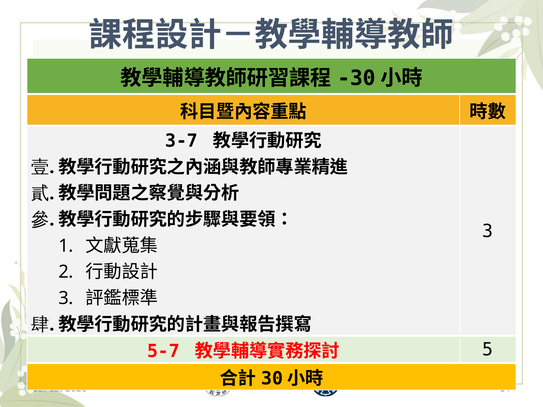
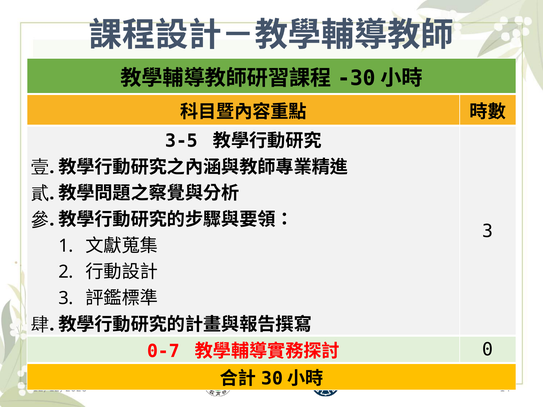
3-7: 3-7 -> 3-5 (182, 141)
5-7: 5-7 -> 0-7 (163, 351)
5: 5 -> 0 (488, 350)
